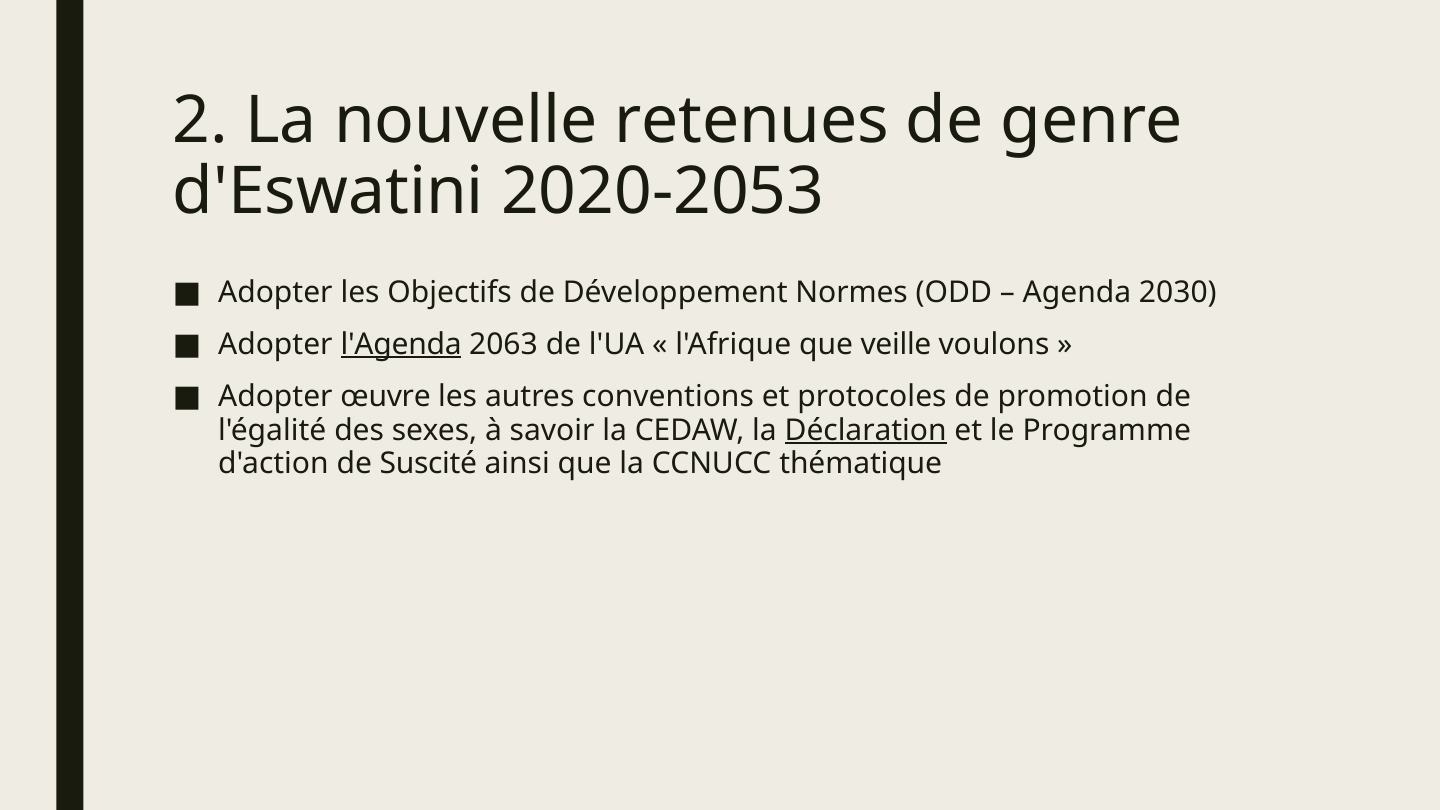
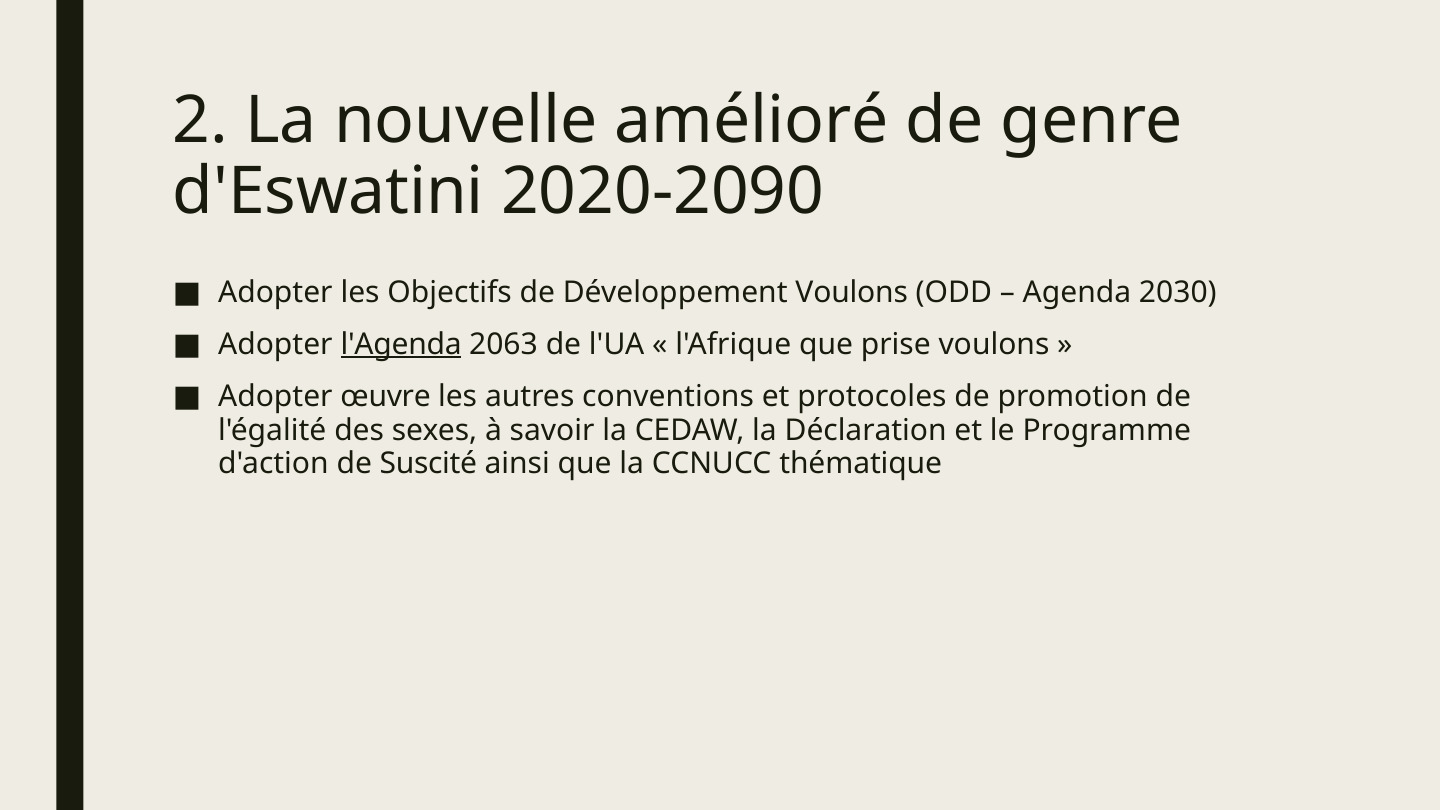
retenues: retenues -> amélioré (752, 121)
2020-2053: 2020-2053 -> 2020-2090 (663, 191)
Développement Normes: Normes -> Voulons (852, 293)
veille: veille -> prise (896, 344)
Déclaration underline: present -> none (866, 430)
